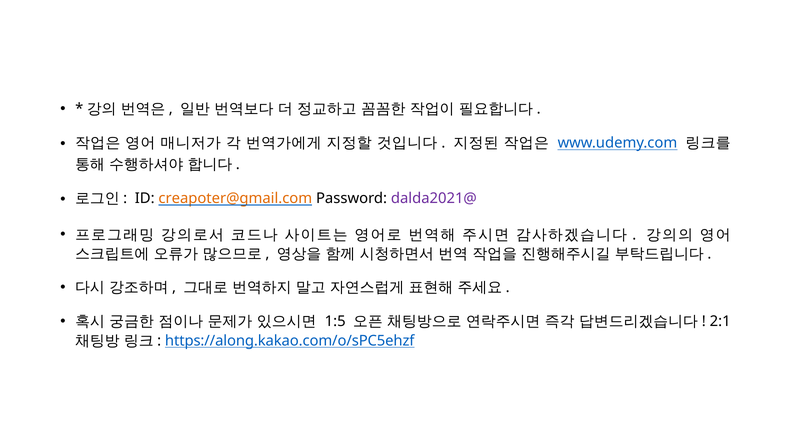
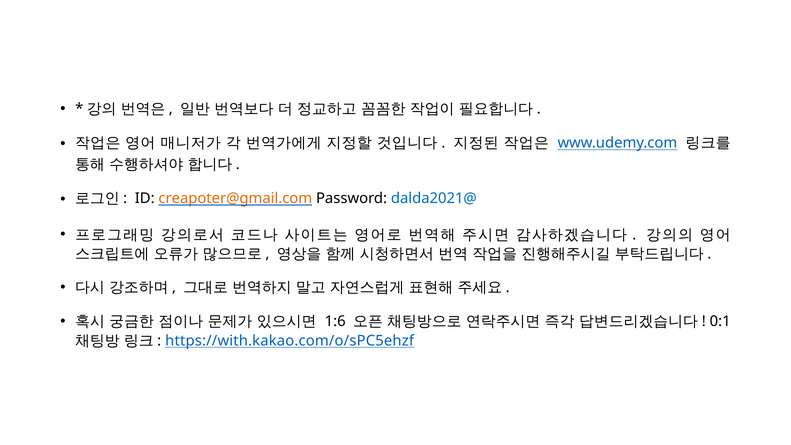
dalda2021@ colour: purple -> blue (434, 198)
1:5: 1:5 -> 1:6 (335, 321)
2:1: 2:1 -> 0:1 (720, 321)
https://along.kakao.com/o/sPC5ehzf: https://along.kakao.com/o/sPC5ehzf -> https://with.kakao.com/o/sPC5ehzf (290, 341)
